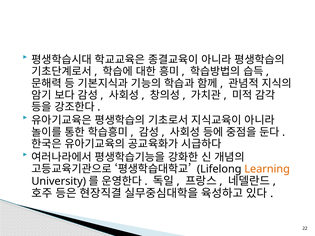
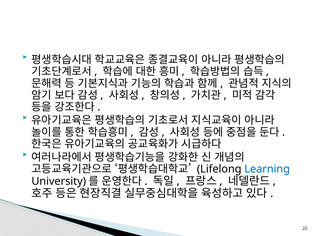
Learning colour: orange -> blue (267, 169)
